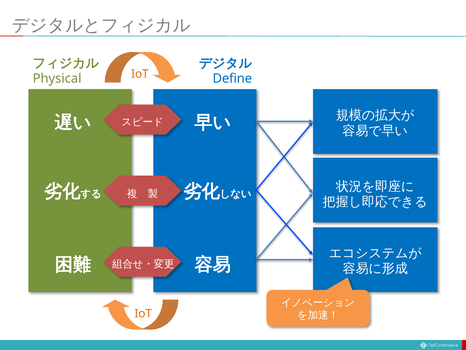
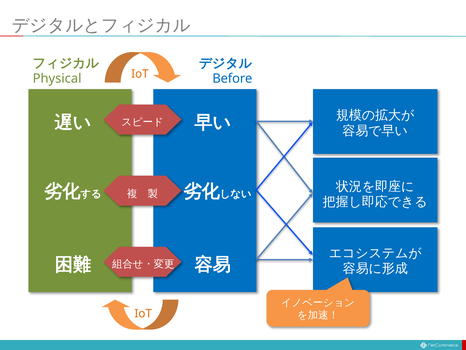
Define: Define -> Before (232, 79)
